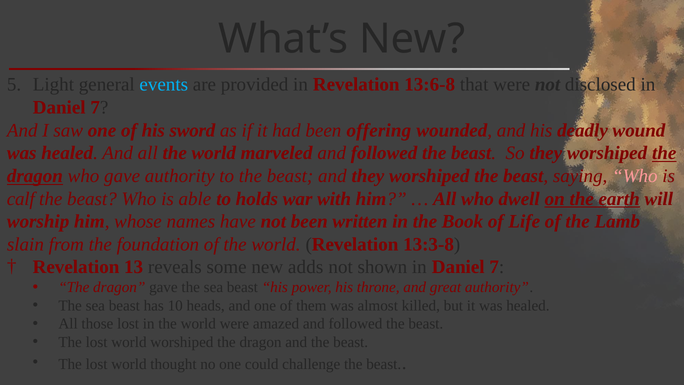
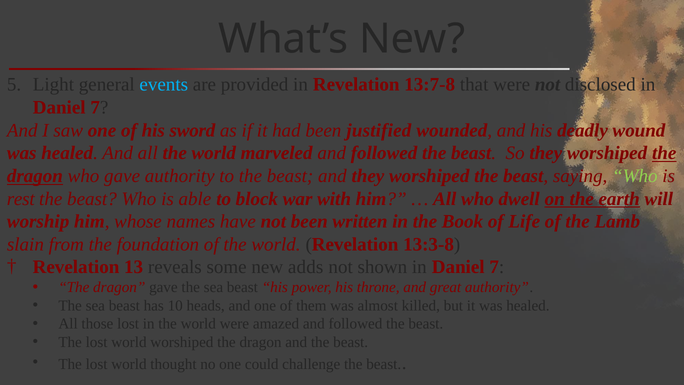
13:6-8: 13:6-8 -> 13:7-8 (430, 85)
offering: offering -> justified (379, 130)
Who colour: pink -> light green (635, 176)
calf: calf -> rest (21, 199)
holds: holds -> block (257, 199)
